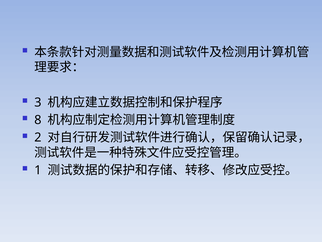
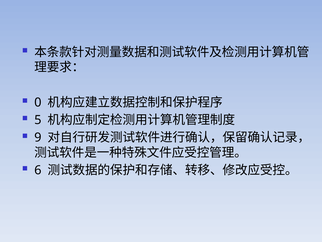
3: 3 -> 0 (38, 102)
8: 8 -> 5 (38, 120)
2: 2 -> 9 (38, 137)
1: 1 -> 6 (38, 170)
